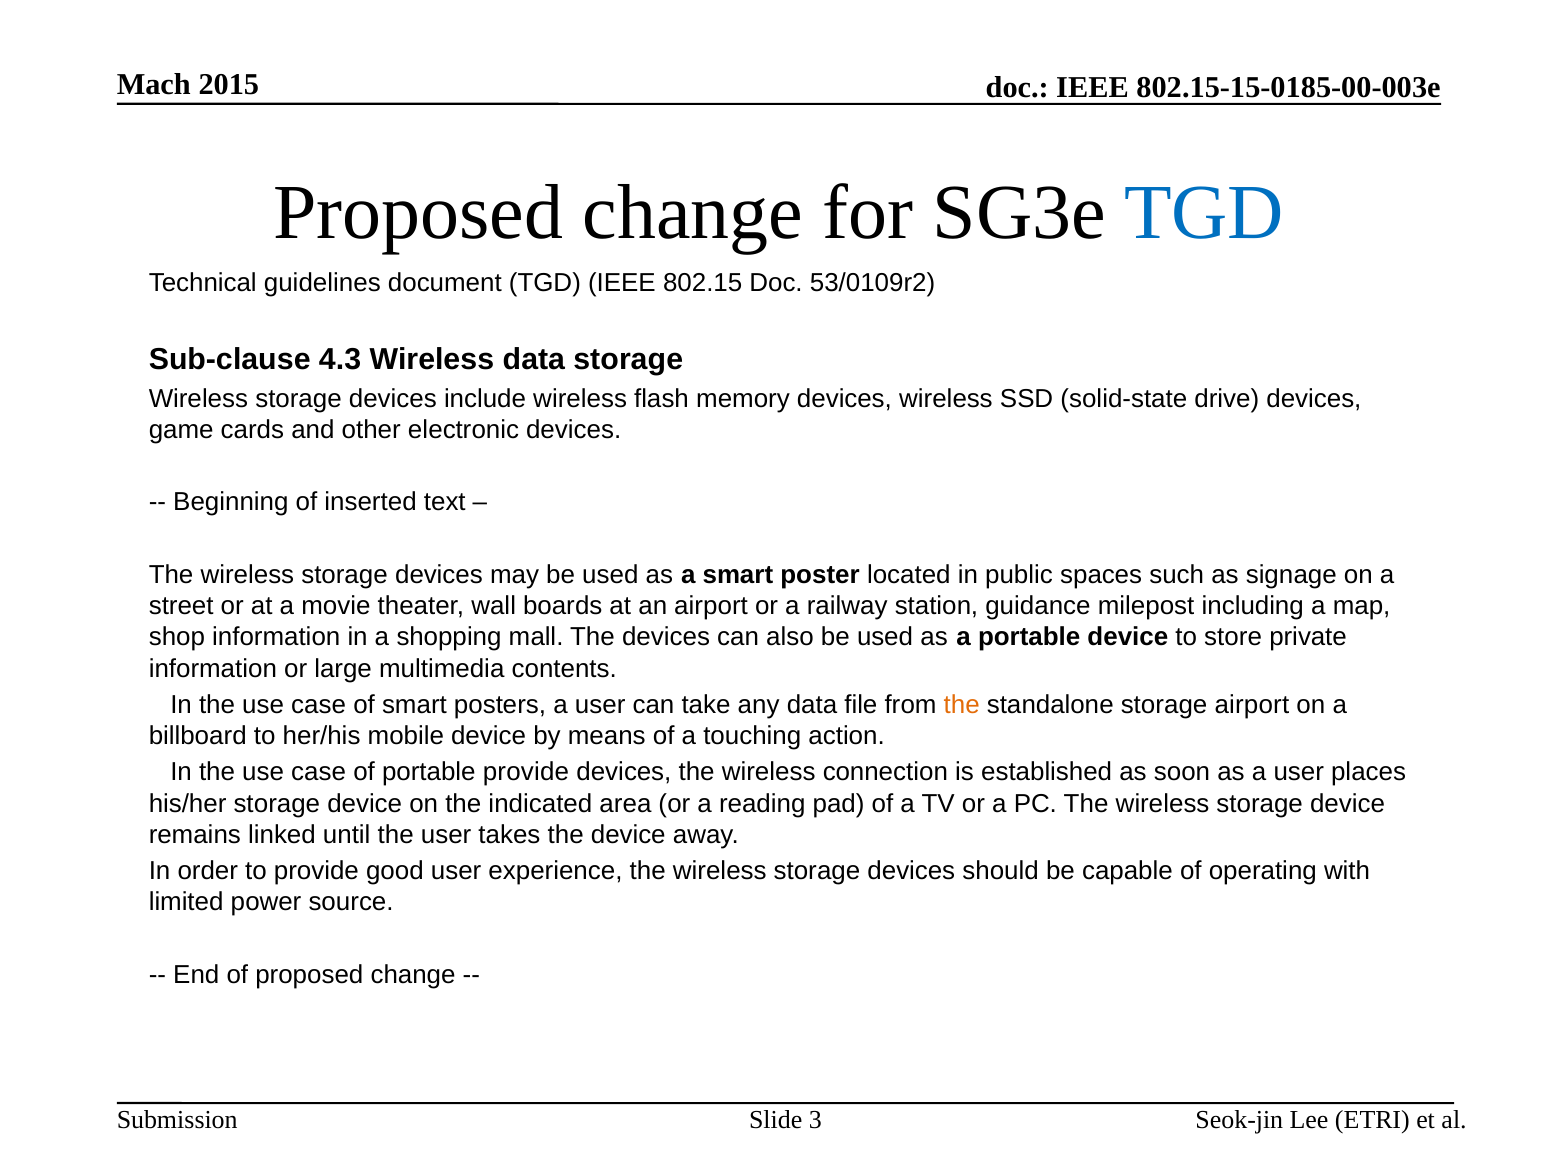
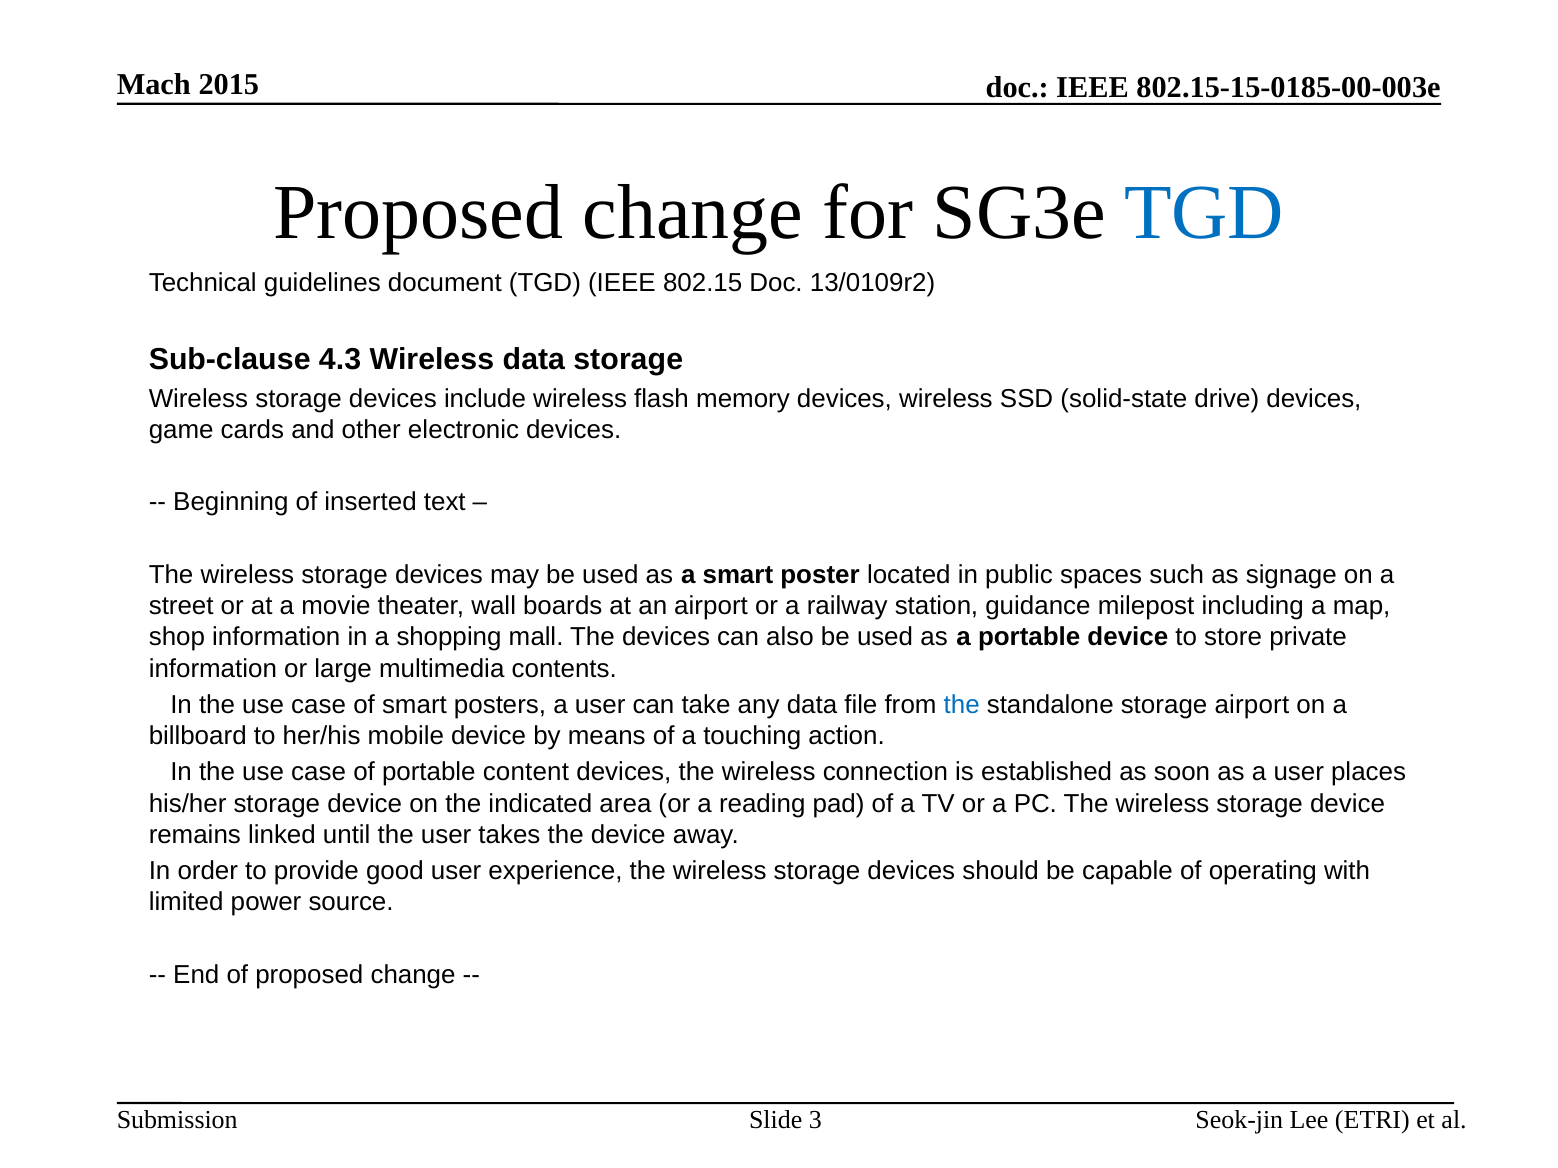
53/0109r2: 53/0109r2 -> 13/0109r2 (873, 284)
the colour: orange -> blue (962, 705)
portable provide: provide -> content (526, 773)
